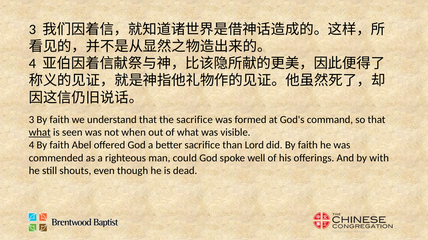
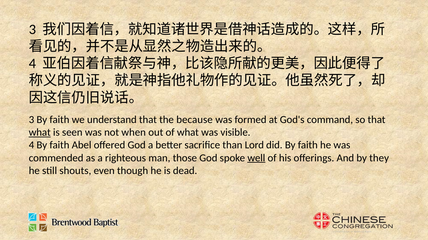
the sacrifice: sacrifice -> because (195, 120)
could: could -> those (185, 158)
well underline: none -> present (256, 158)
with: with -> they (379, 158)
